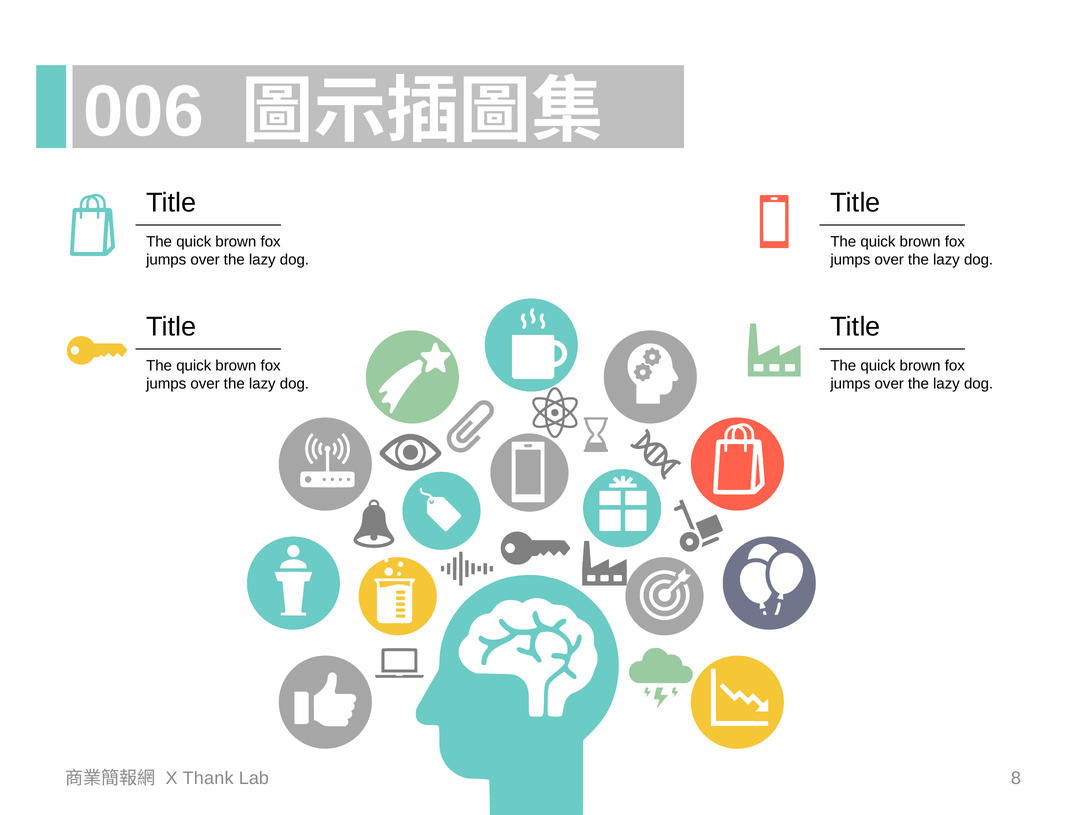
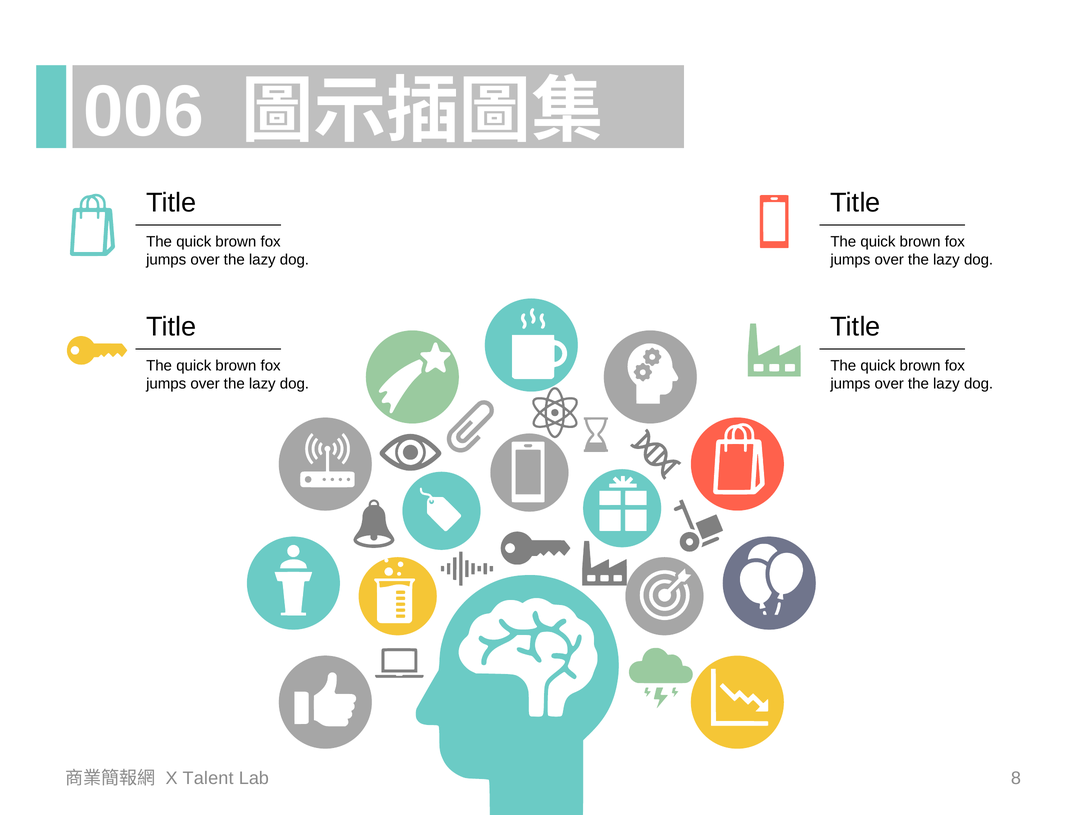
Thank: Thank -> Talent (208, 778)
